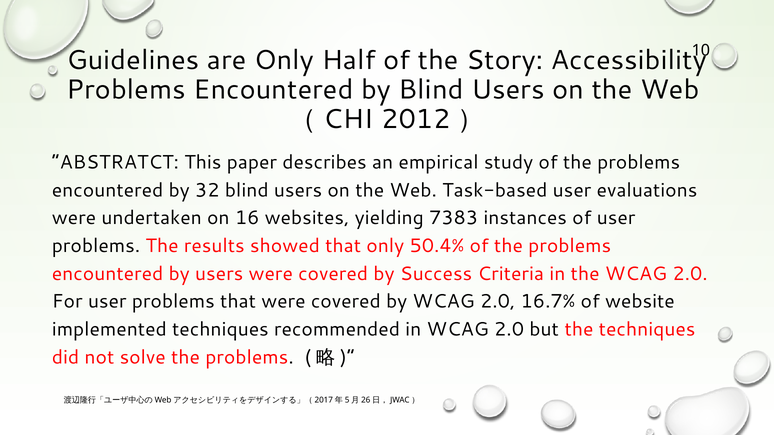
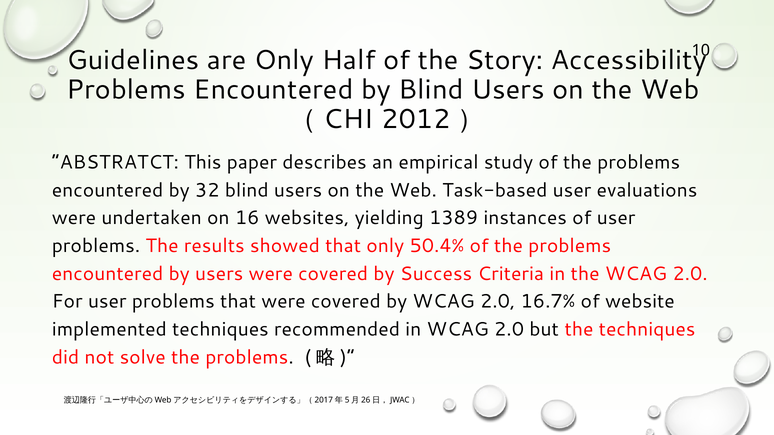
7383: 7383 -> 1389 (454, 218)
